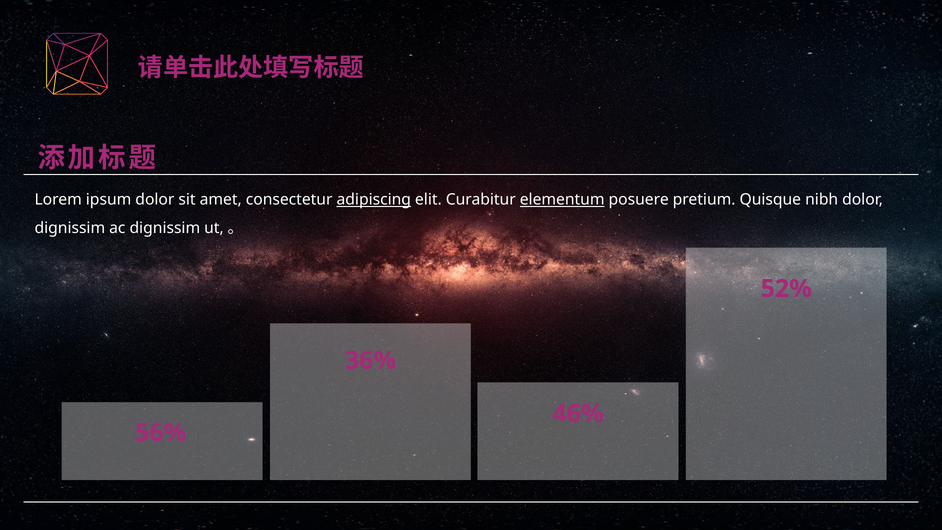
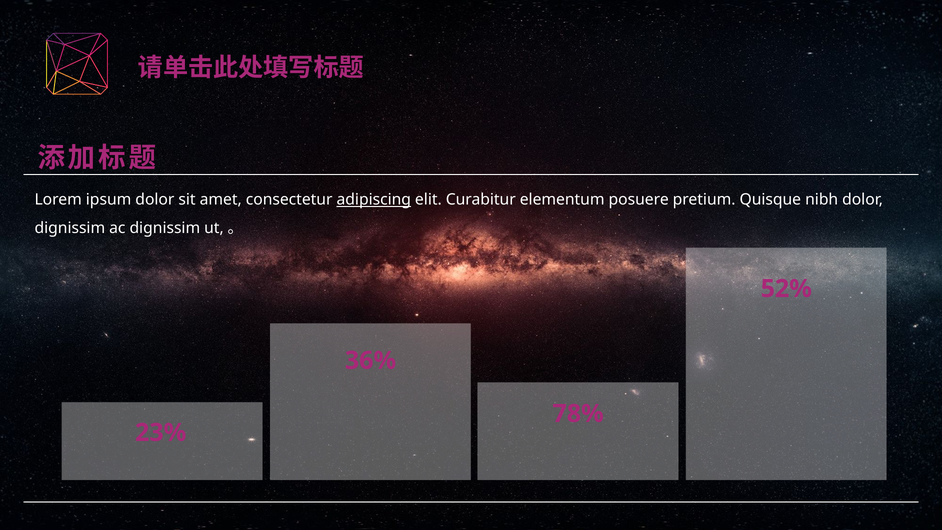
elementum underline: present -> none (562, 200)
46%: 46% -> 78% (578, 414)
56%: 56% -> 23% (161, 433)
